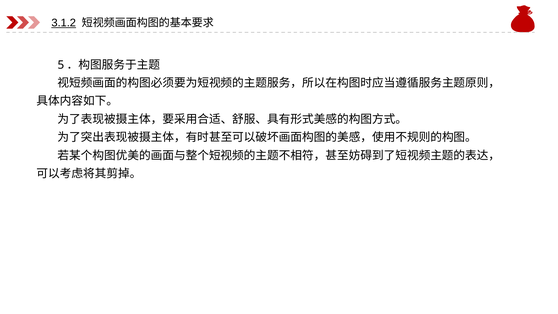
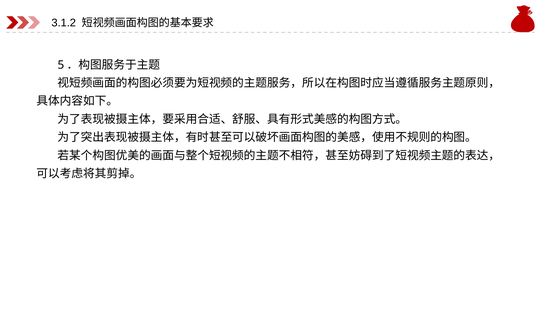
3.1.2 underline: present -> none (64, 23)
